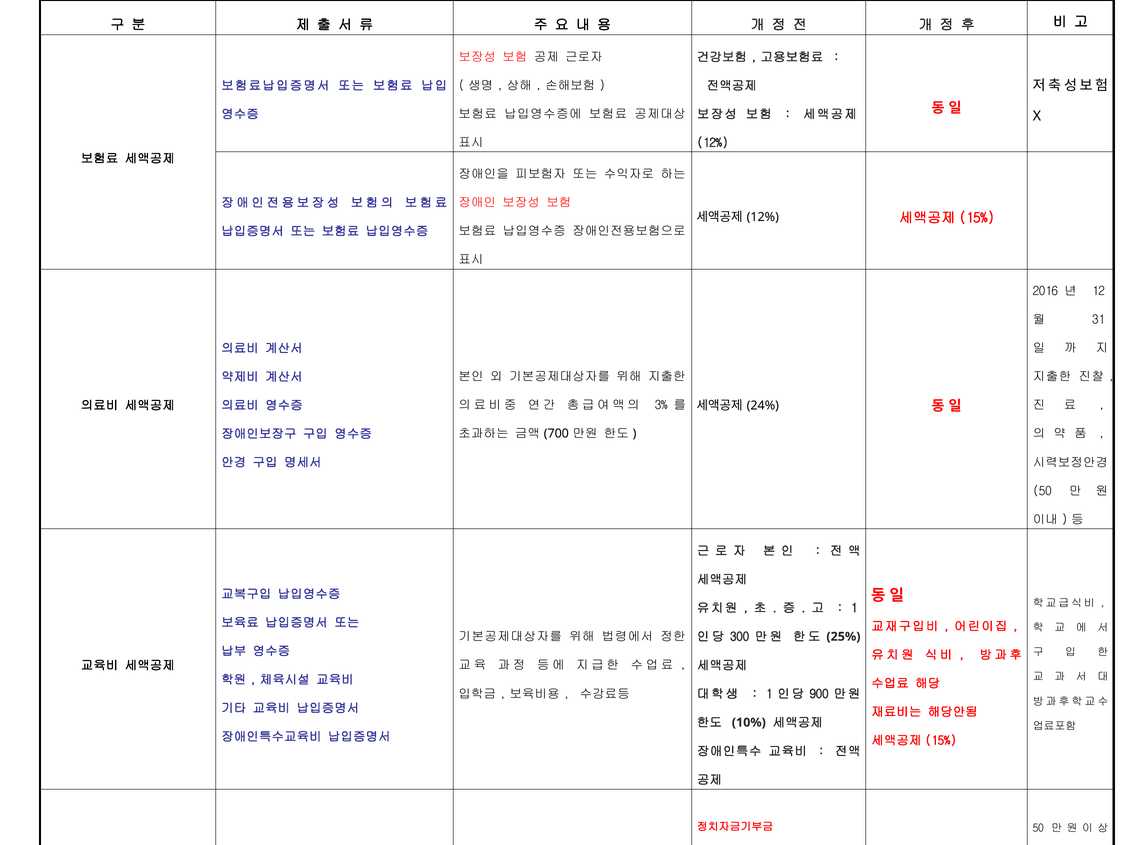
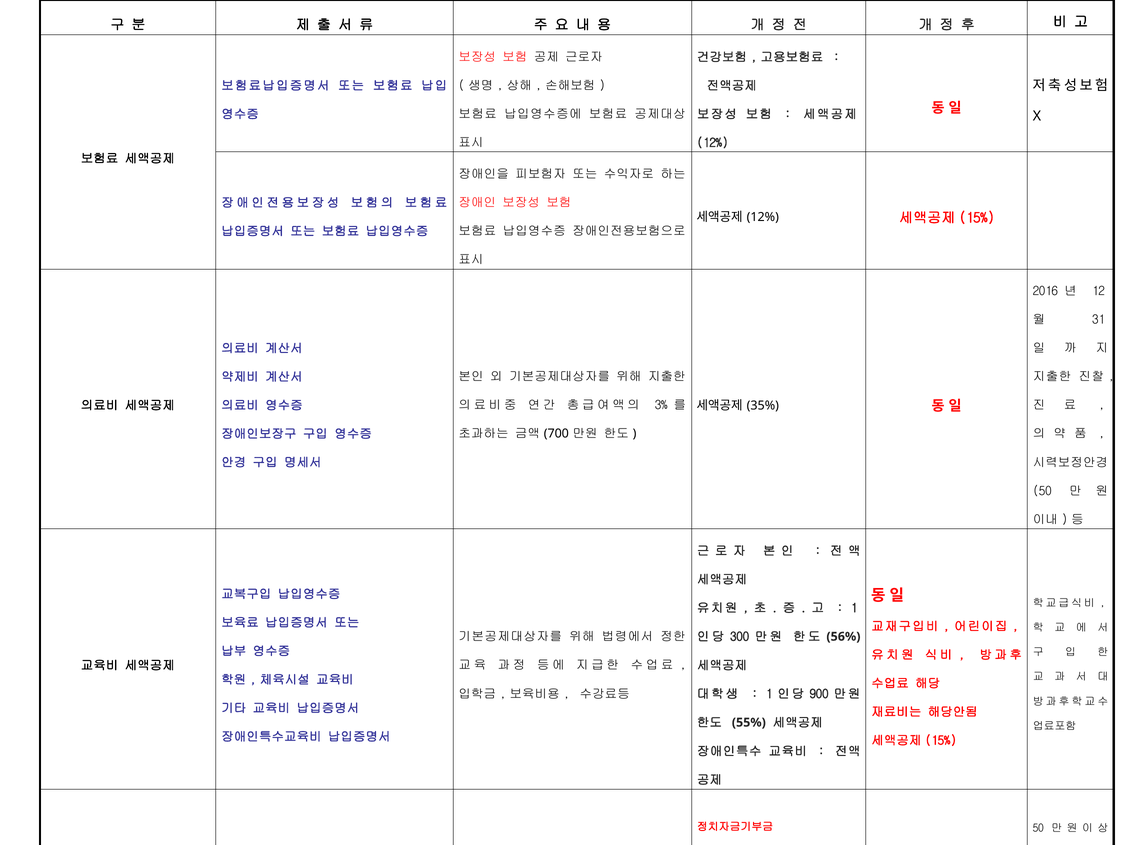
24%: 24% -> 35% (763, 406)
25%: 25% -> 56% (843, 637)
10%: 10% -> 55% (749, 723)
